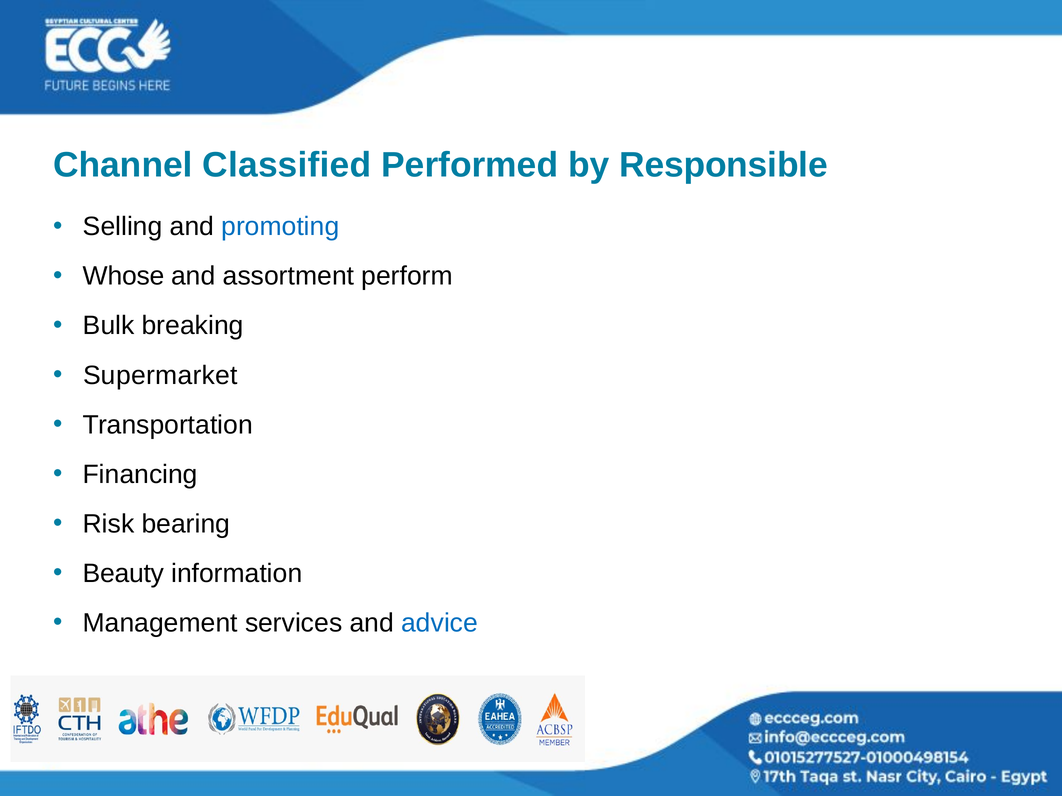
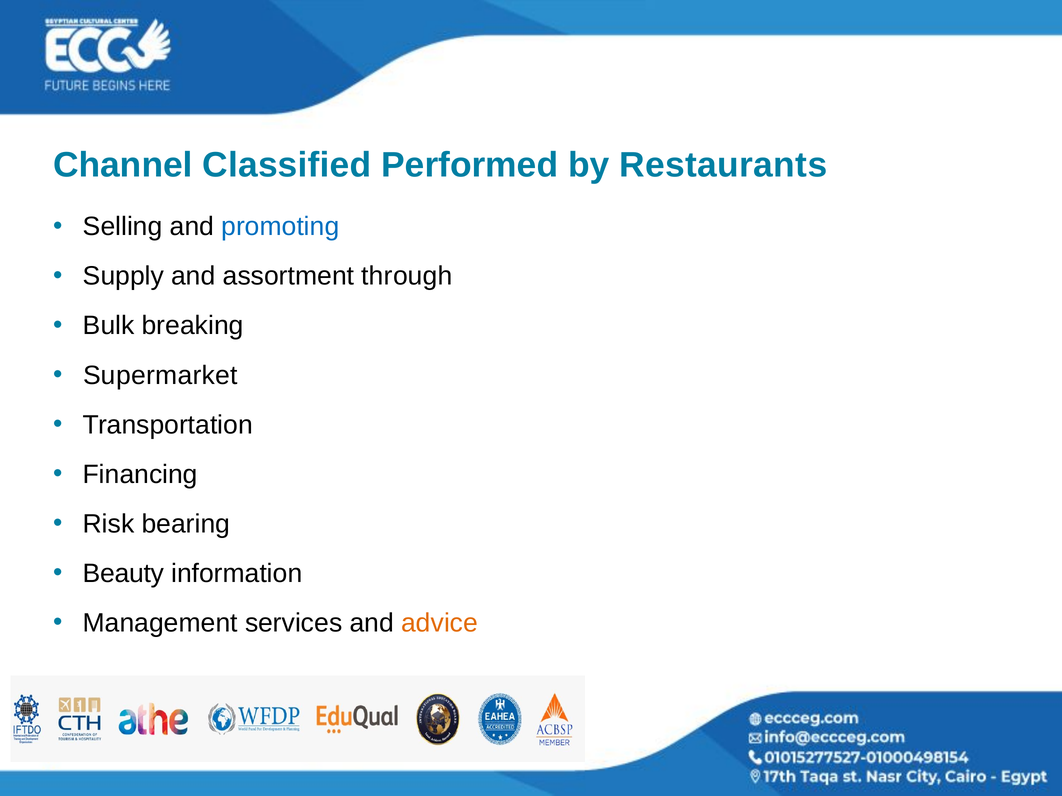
Responsible: Responsible -> Restaurants (723, 165)
Whose: Whose -> Supply (123, 276)
perform: perform -> through (407, 276)
advice colour: blue -> orange (440, 623)
